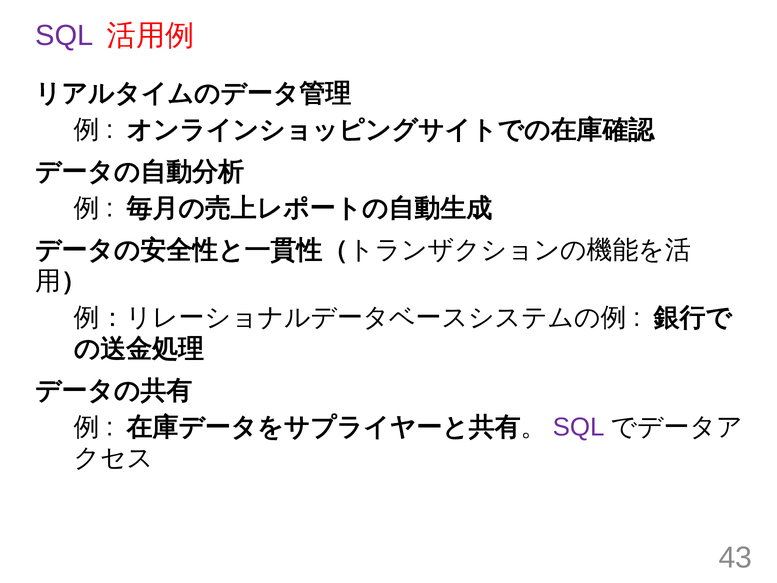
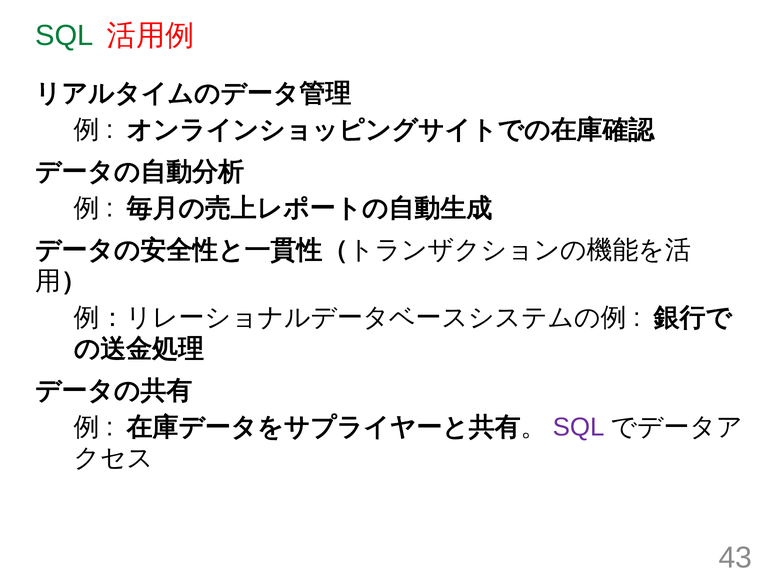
SQL colour: purple -> green (64, 36)
